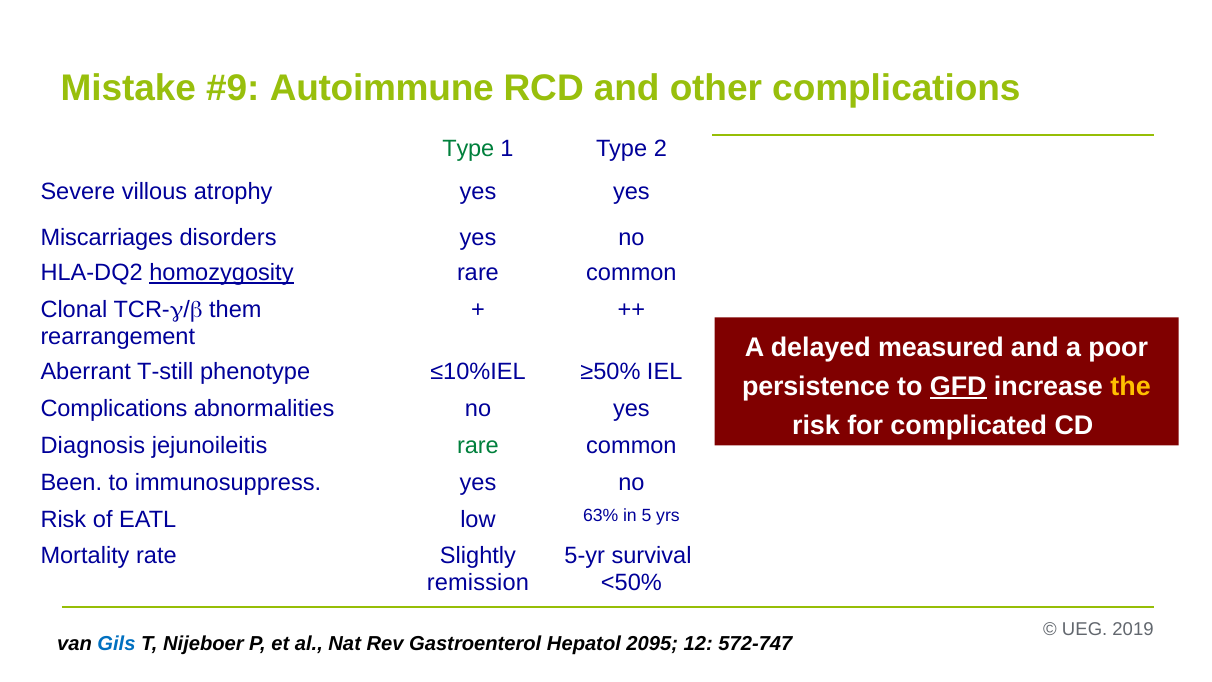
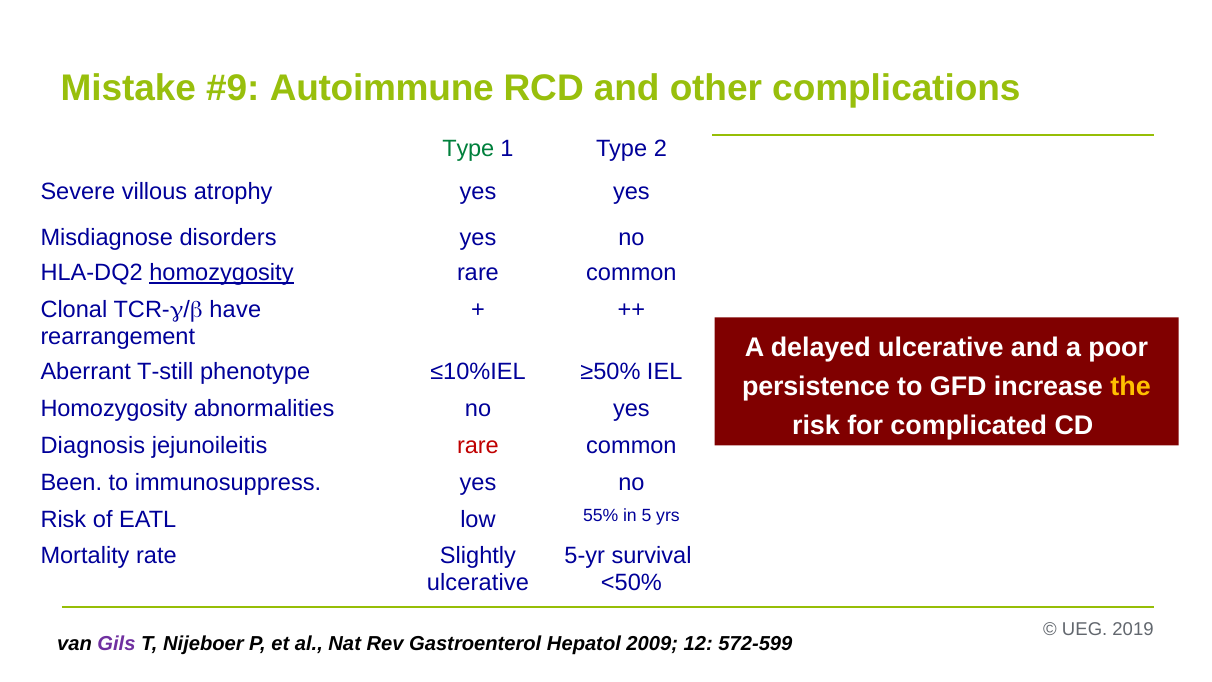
Miscarriages: Miscarriages -> Misdiagnose (107, 237)
them: them -> have (235, 310)
delayed measured: measured -> ulcerative (941, 348)
GFD underline: present -> none (958, 386)
Complications: Complications -> Homozygosity (114, 409)
rare colour: green -> red (478, 445)
63%: 63% -> 55% (601, 516)
remission: remission -> ulcerative (478, 582)
Gils colour: blue -> purple (117, 643)
2095: 2095 -> 2009 (652, 643)
572-747: 572-747 -> 572-599 (755, 643)
